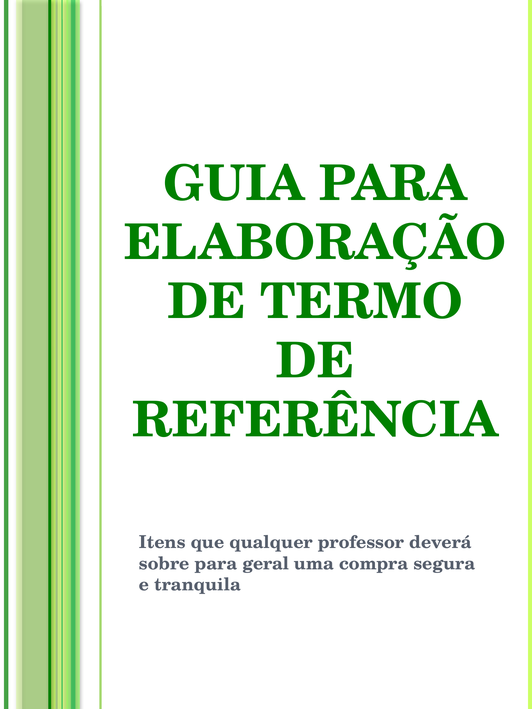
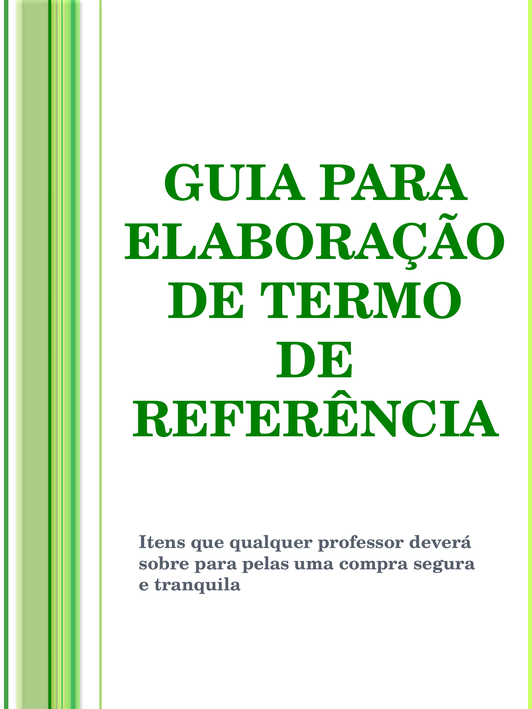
geral: geral -> pelas (266, 564)
